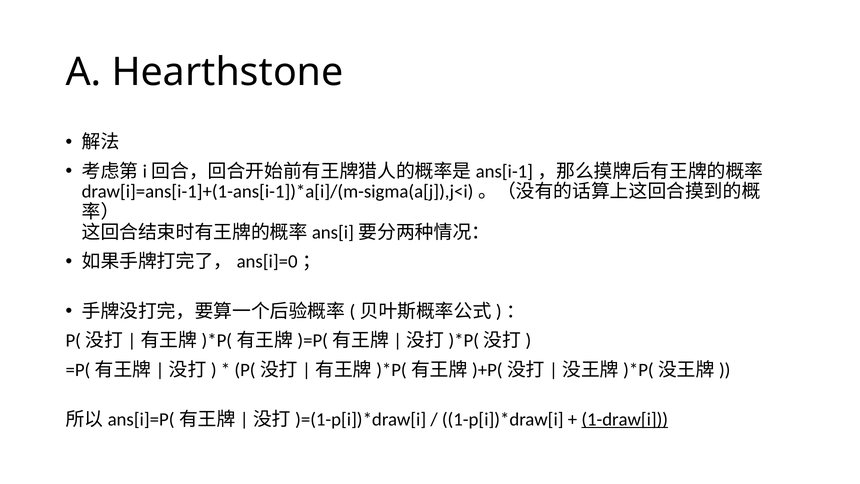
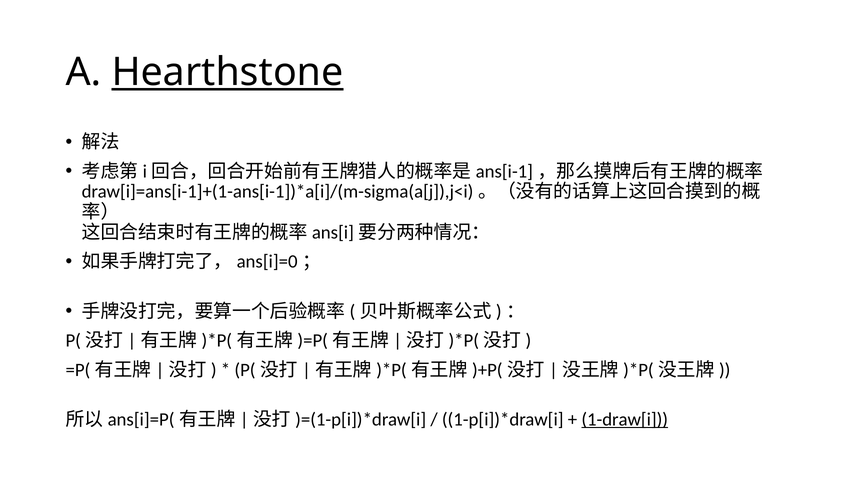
Hearthstone underline: none -> present (227, 72)
